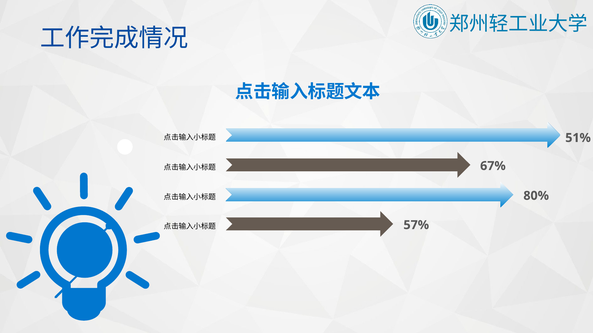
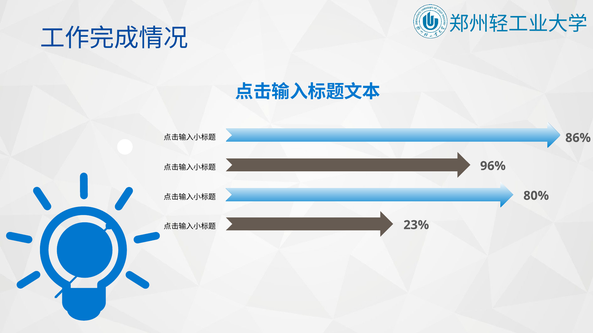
51%: 51% -> 86% (578, 138)
67%: 67% -> 96% (493, 166)
57%: 57% -> 23% (416, 225)
